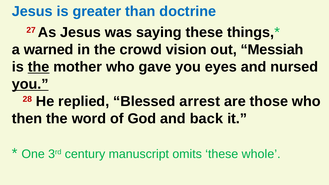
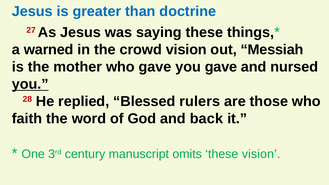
the underline: present -> none (39, 67)
you eyes: eyes -> gave (221, 67)
arrest: arrest -> rulers (200, 101)
then: then -> faith (27, 119)
these whole: whole -> vision (261, 154)
